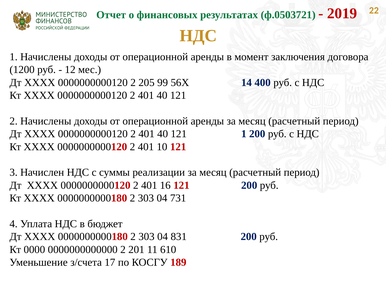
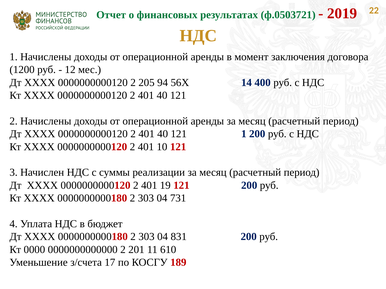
99: 99 -> 94 (163, 83)
16: 16 -> 19 (165, 186)
